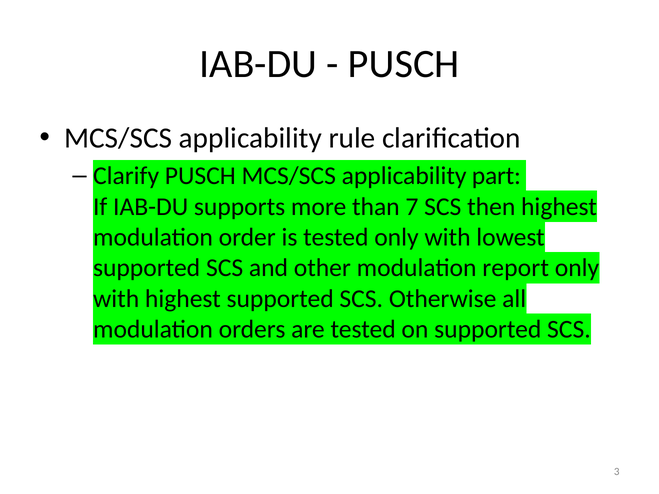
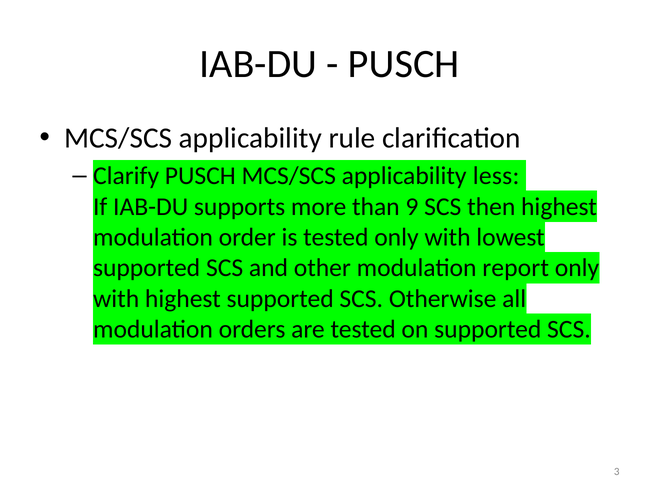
part: part -> less (496, 176)
7: 7 -> 9 (412, 207)
